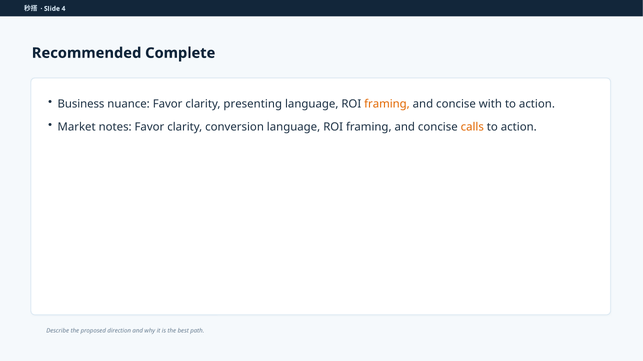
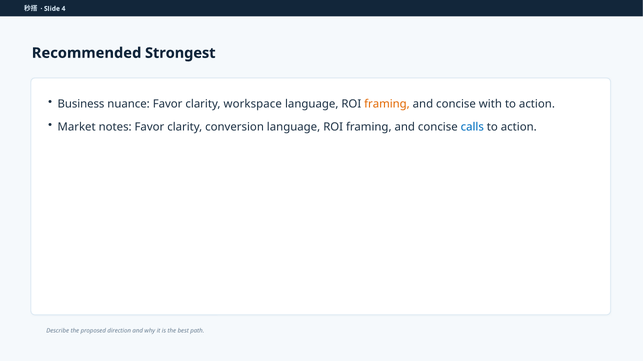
Complete: Complete -> Strongest (180, 53)
presenting: presenting -> workspace (253, 104)
calls colour: orange -> blue (472, 127)
